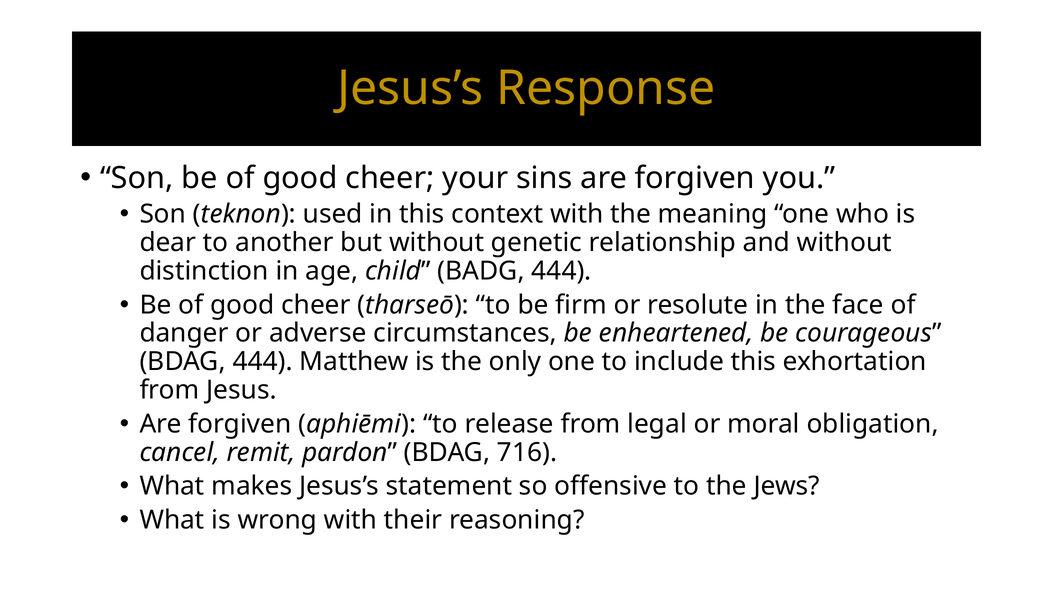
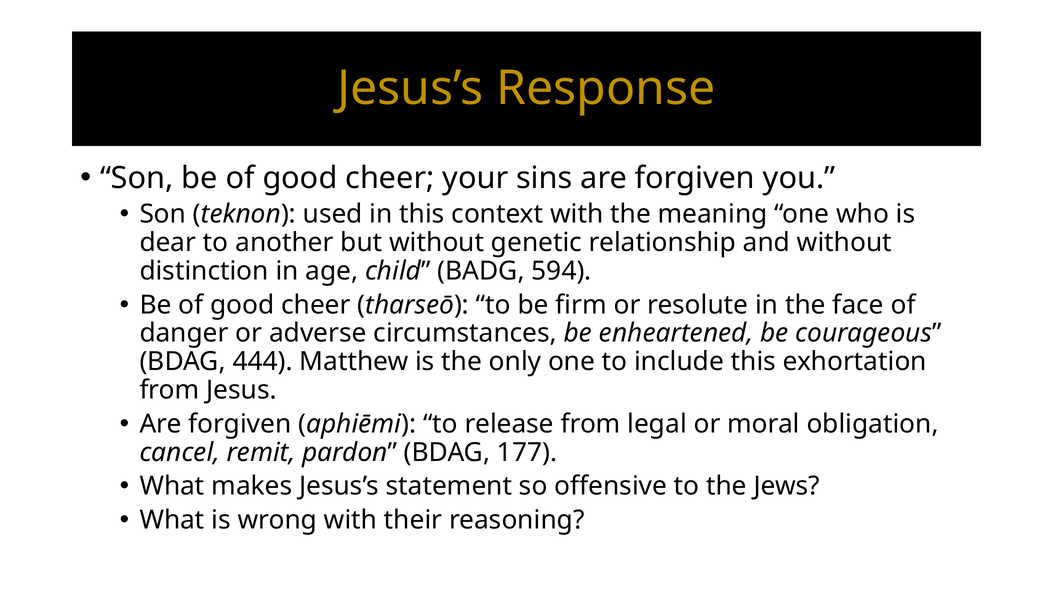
BADG 444: 444 -> 594 (561, 271)
716: 716 -> 177 (527, 453)
